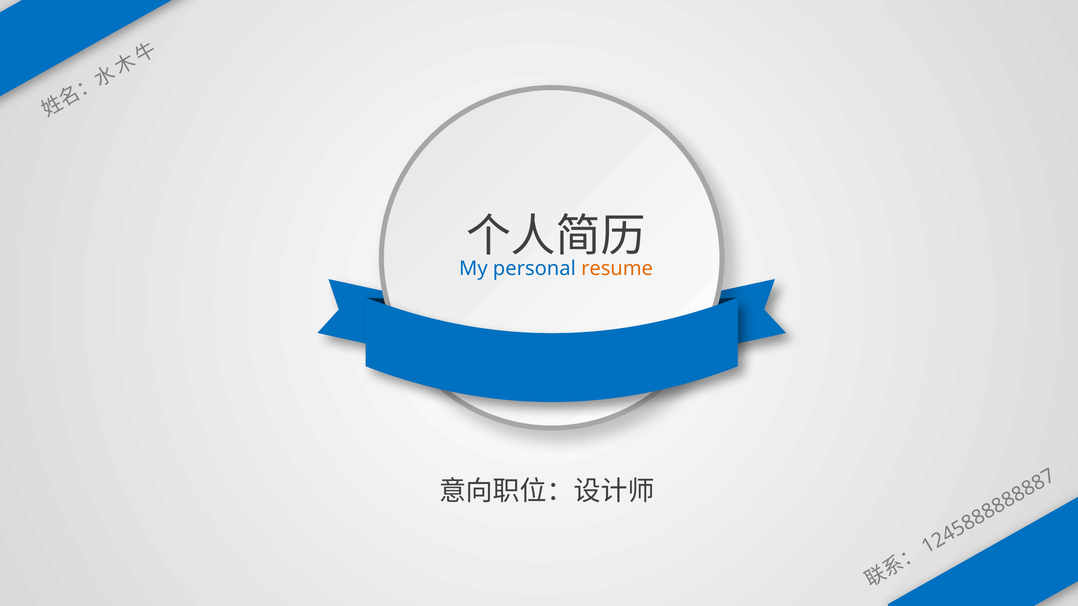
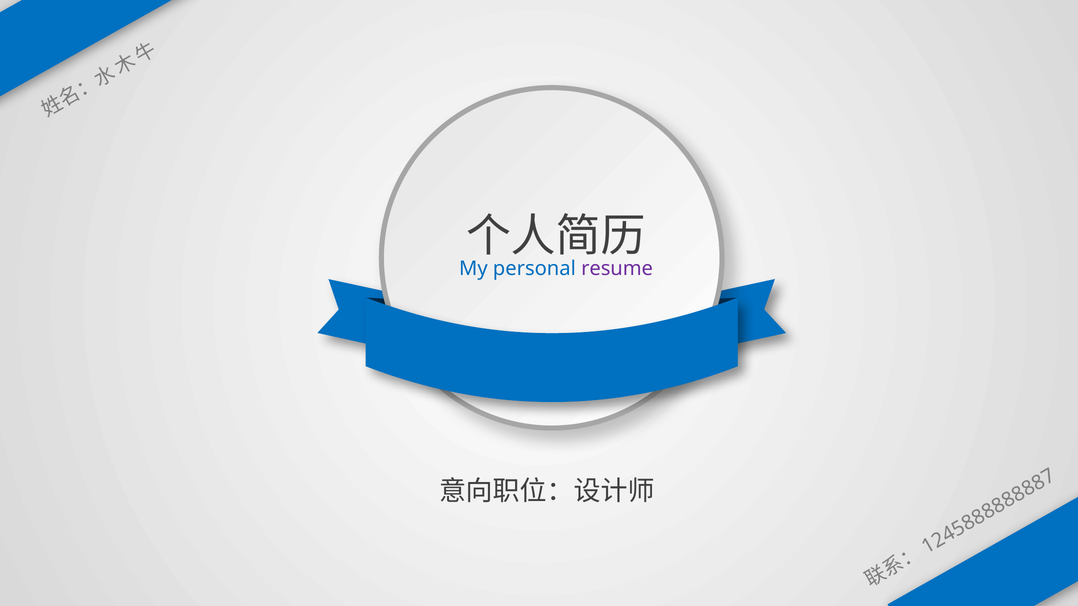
resume colour: orange -> purple (617, 269)
